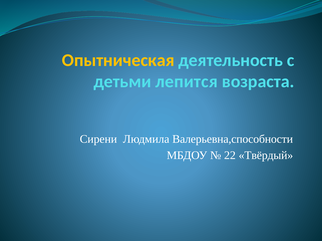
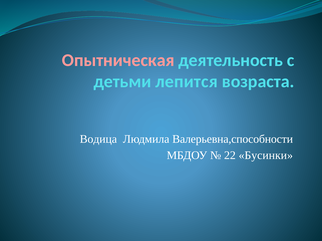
Опытническая colour: yellow -> pink (118, 60)
Сирени: Сирени -> Водица (98, 139)
Твёрдый: Твёрдый -> Бусинки (266, 156)
